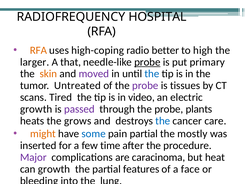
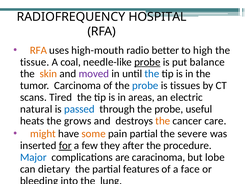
high-coping: high-coping -> high-mouth (98, 50)
larger: larger -> tissue (35, 62)
that: that -> coal (71, 62)
primary: primary -> balance (207, 62)
Untreated: Untreated -> Carcinoma (78, 86)
probe colour: purple -> blue (145, 86)
video: video -> areas (141, 98)
growth: growth -> natural (36, 109)
passed colour: purple -> blue (79, 109)
plants: plants -> useful (199, 109)
the colour: blue -> orange (163, 121)
some colour: blue -> orange (94, 134)
mostly: mostly -> severe (192, 134)
for underline: none -> present (65, 146)
time: time -> they (110, 146)
Major colour: purple -> blue (33, 158)
heat: heat -> lobe (215, 158)
can growth: growth -> dietary (54, 170)
